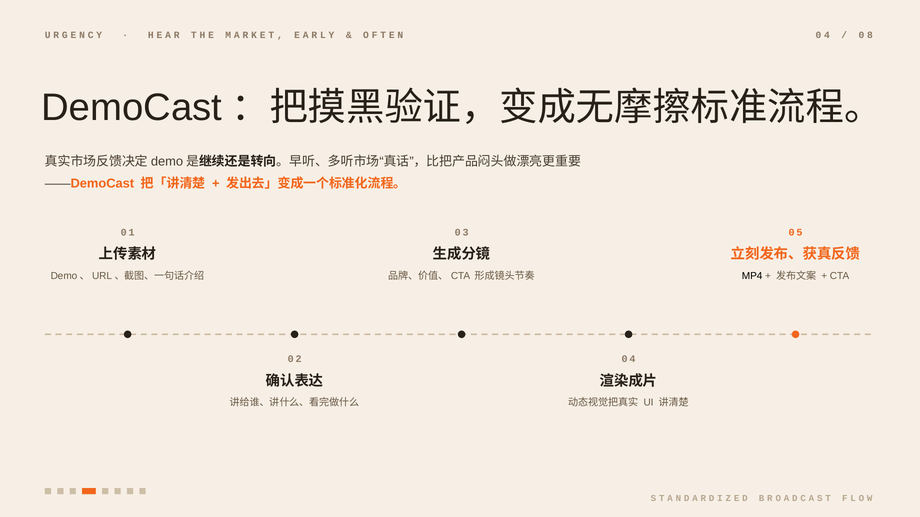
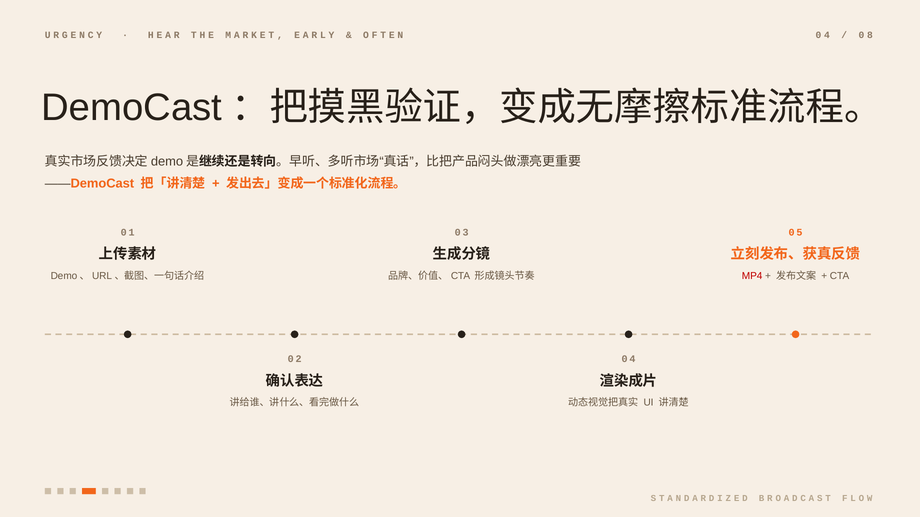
MP4 colour: black -> red (752, 276)
